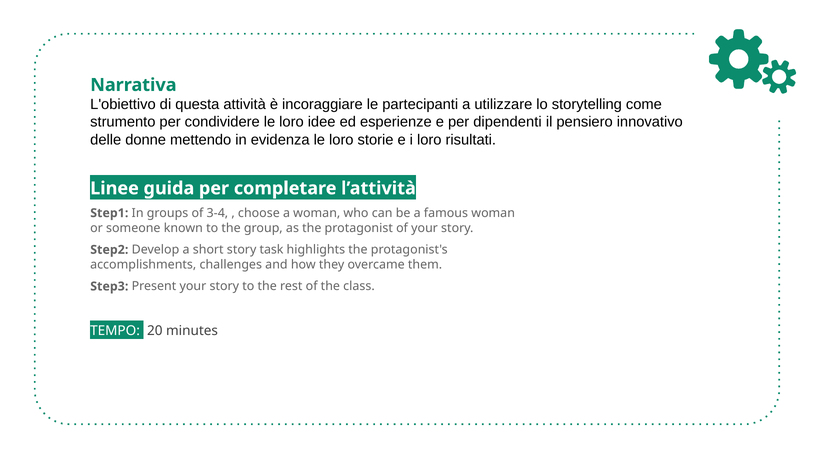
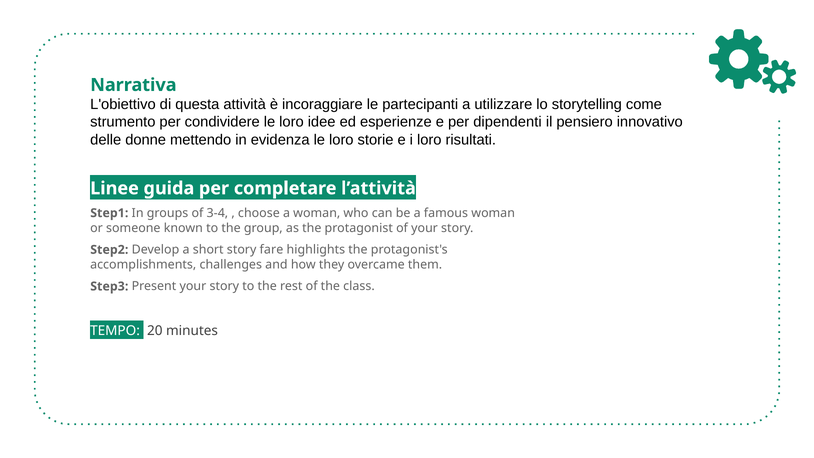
task: task -> fare (271, 250)
